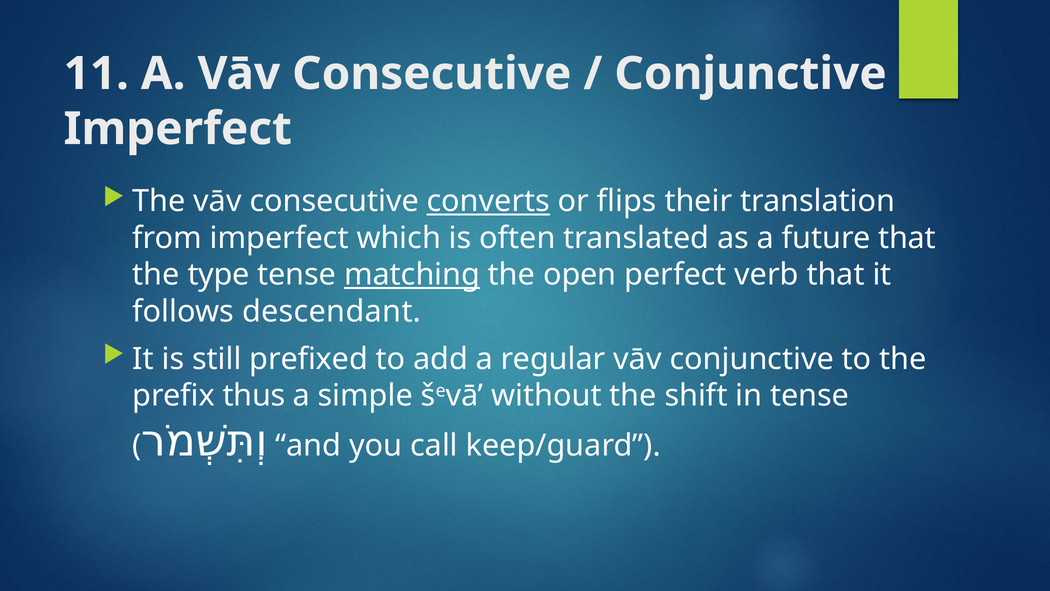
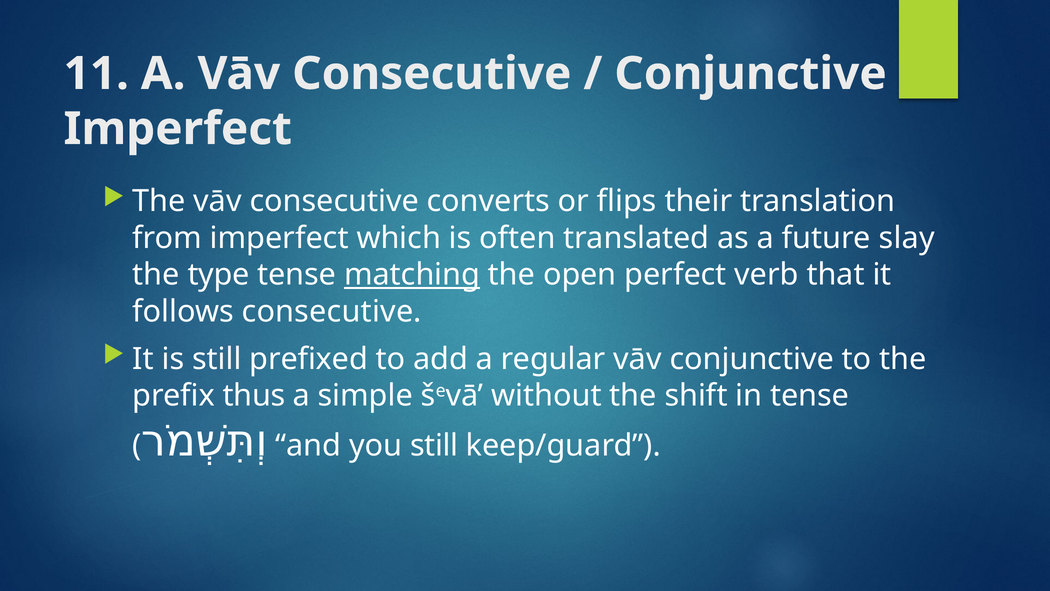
converts underline: present -> none (488, 201)
future that: that -> slay (907, 238)
follows descendant: descendant -> consecutive (332, 311)
you call: call -> still (434, 445)
